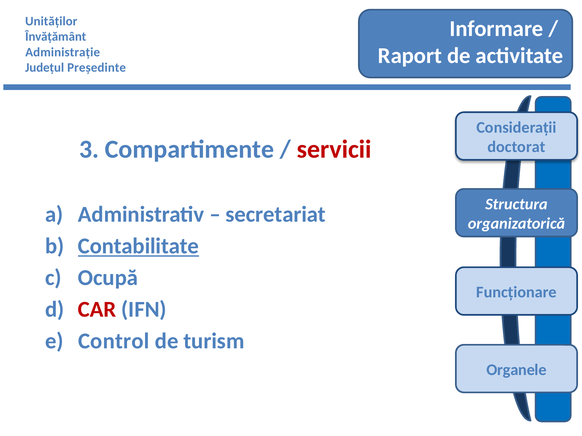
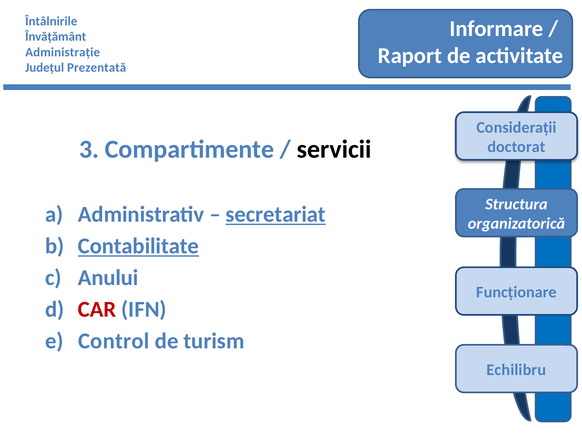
Unităților: Unităților -> Întâlnirile (51, 21)
Președinte: Președinte -> Prezentată (97, 68)
servicii colour: red -> black (334, 150)
secretariat underline: none -> present (276, 215)
Ocupă: Ocupă -> Anului (108, 278)
Organele: Organele -> Echilibru (516, 370)
